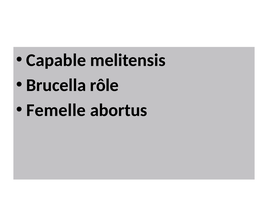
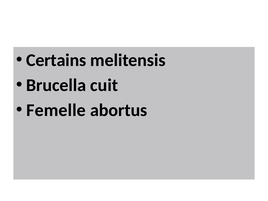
Capable: Capable -> Certains (56, 60)
rôle: rôle -> cuit (104, 85)
